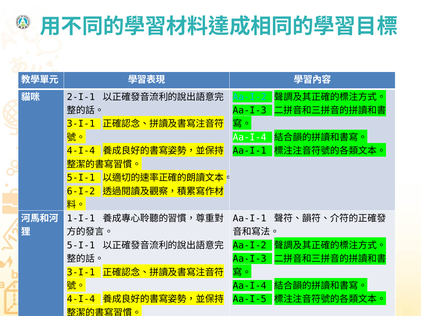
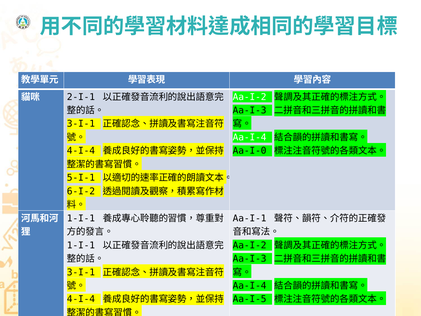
Aa-I-2 colour: light blue -> white (250, 97)
Aa-I-1: Aa-I-1 -> Aa-I-0 (250, 151)
5-I-1: 5-I-1 -> 1-I-1 (81, 245)
